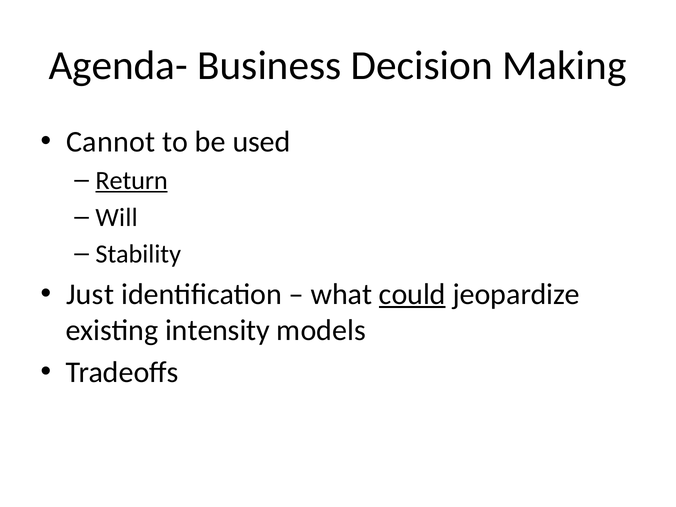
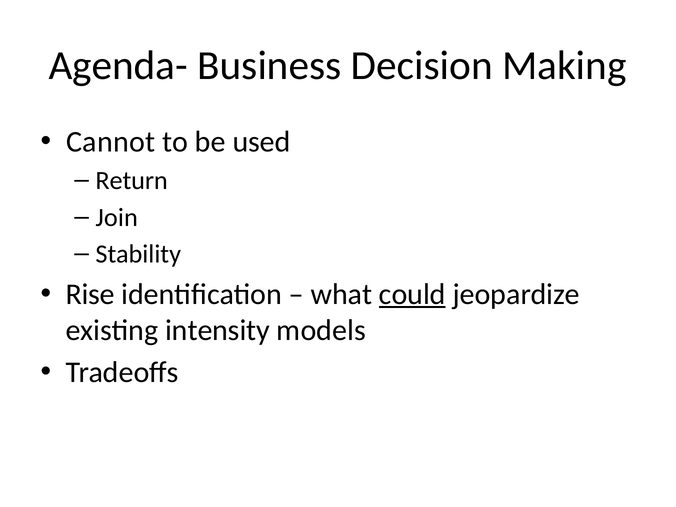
Return underline: present -> none (132, 181)
Will: Will -> Join (117, 217)
Just: Just -> Rise (90, 294)
